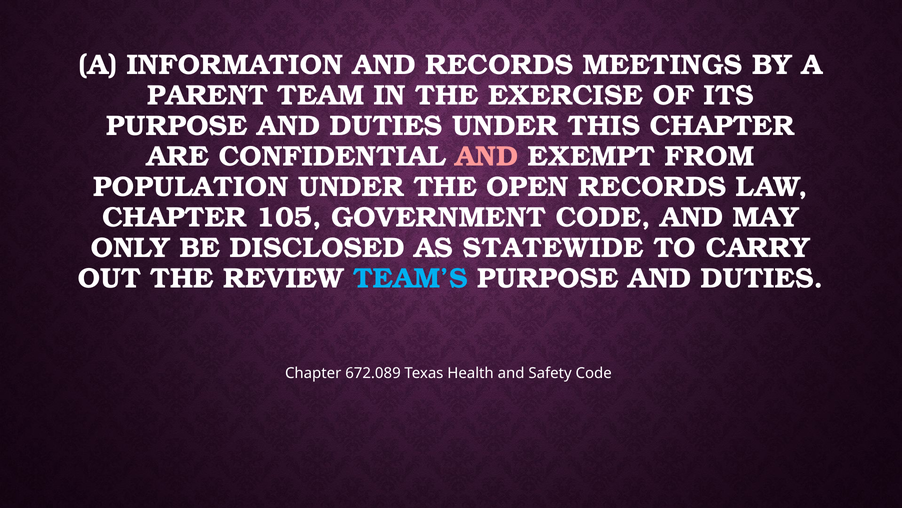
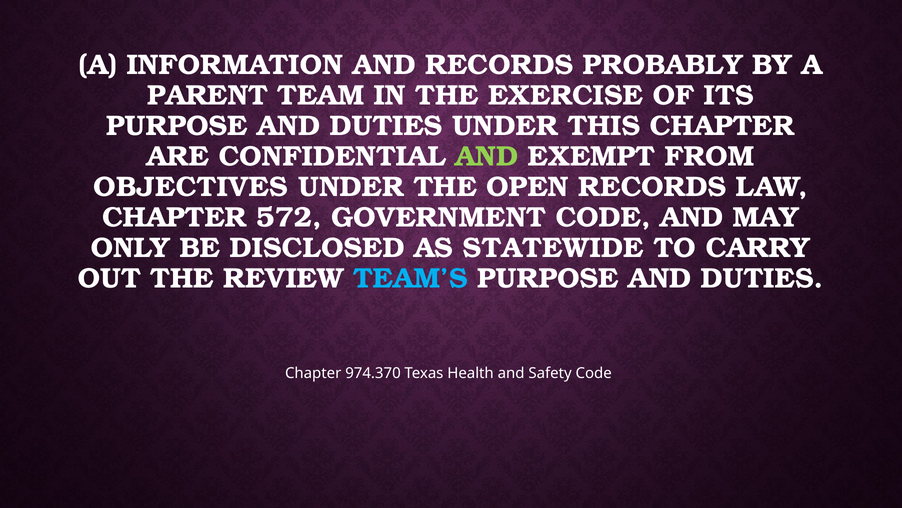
MEETINGS: MEETINGS -> PROBABLY (663, 65)
AND colour: pink -> light green (487, 156)
POPULATION: POPULATION -> OBJECTIVES (191, 187)
105: 105 -> 572 (289, 217)
672.089: 672.089 -> 974.370 (373, 373)
